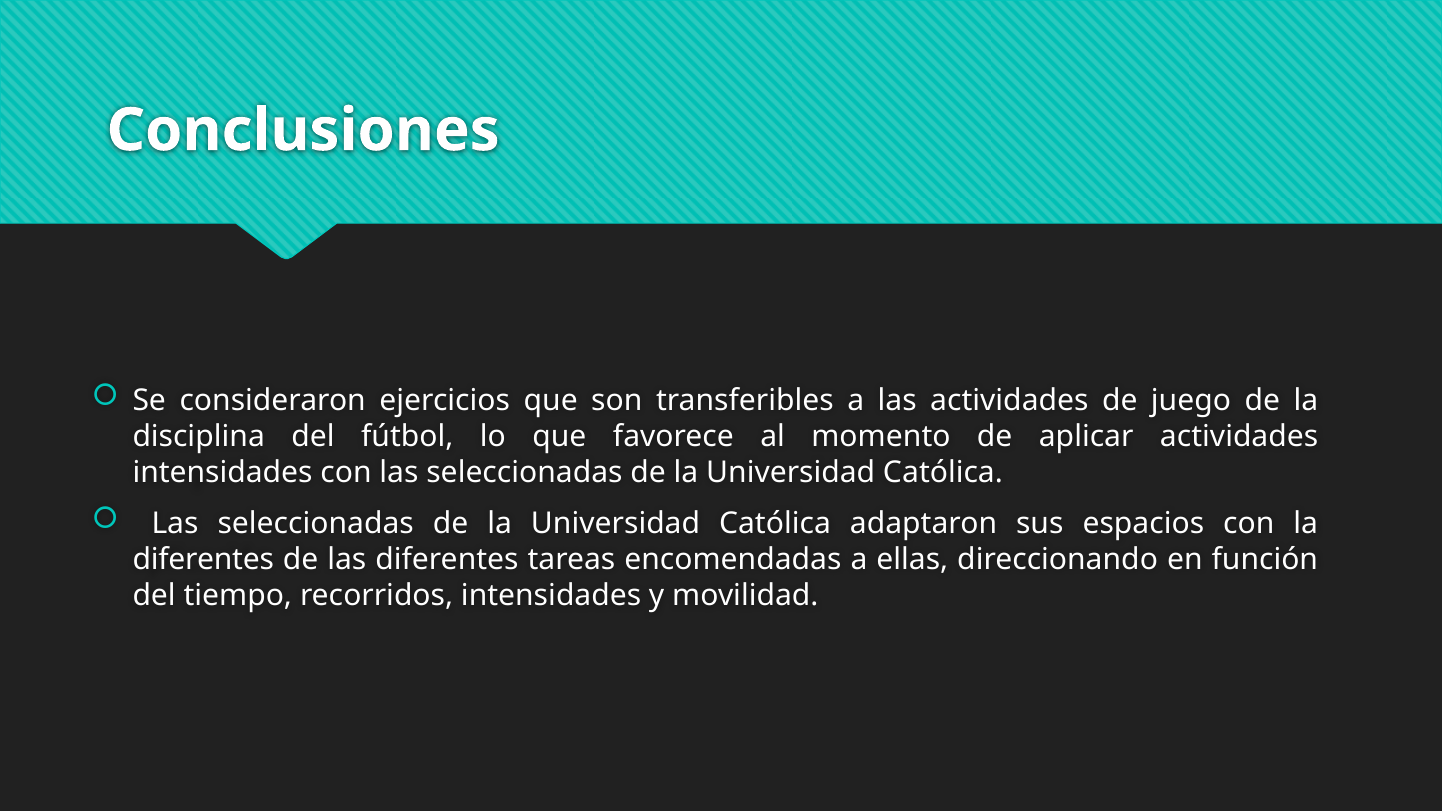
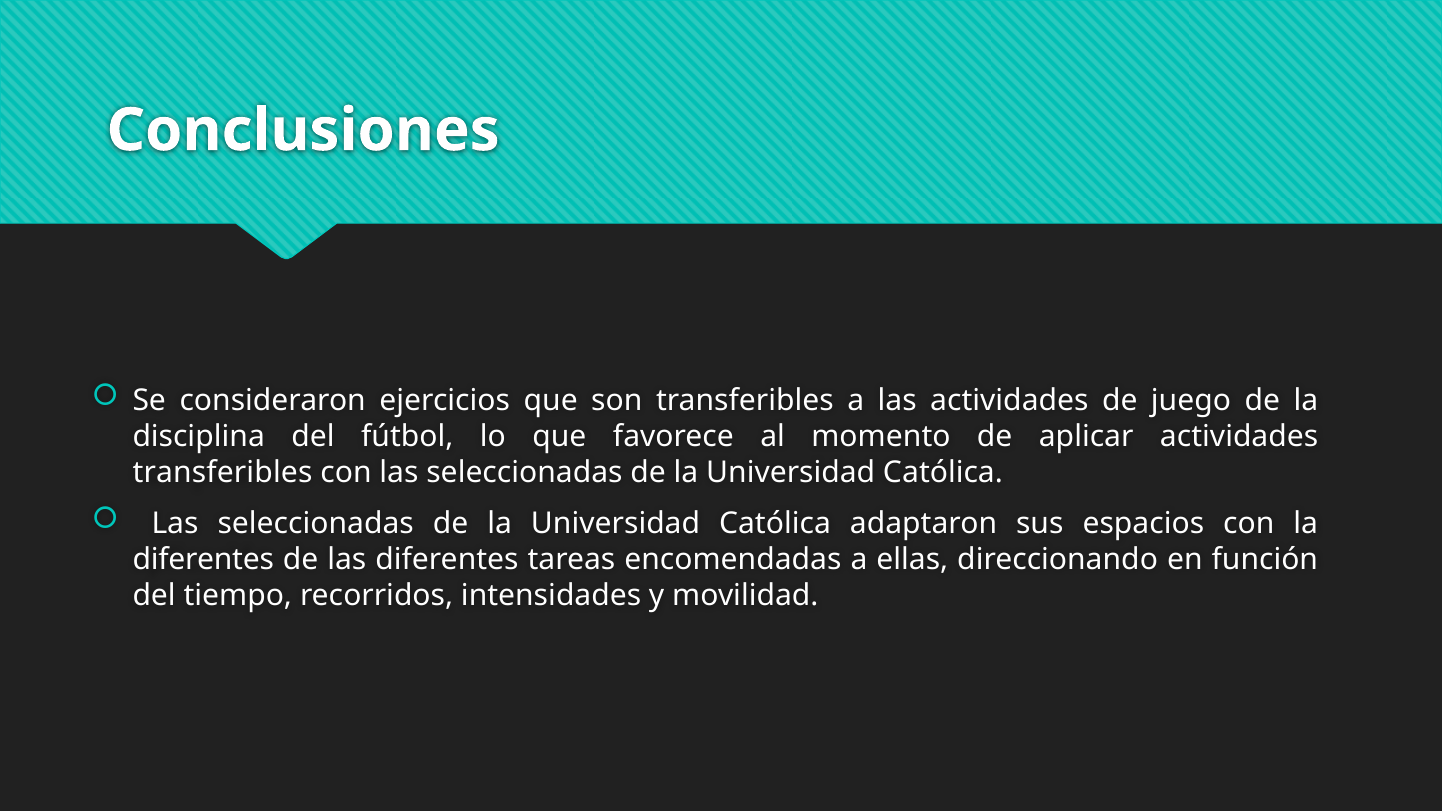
intensidades: intensidades -> transferibles (222, 473)
